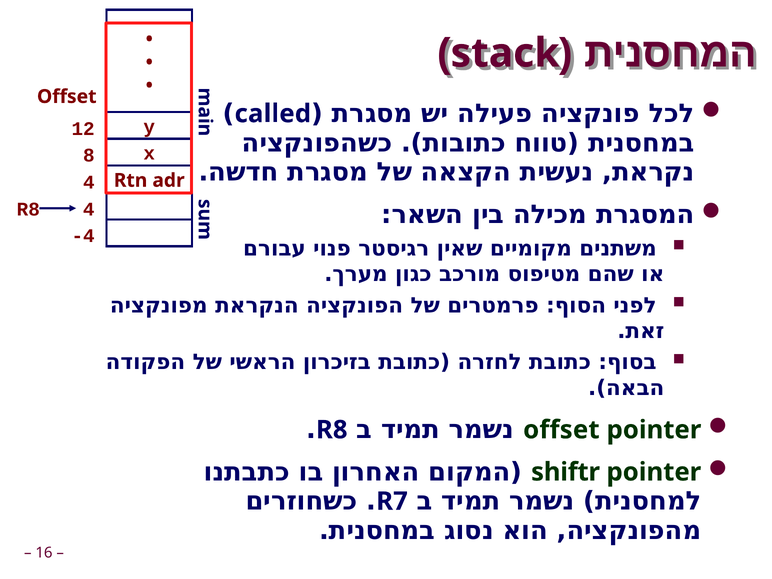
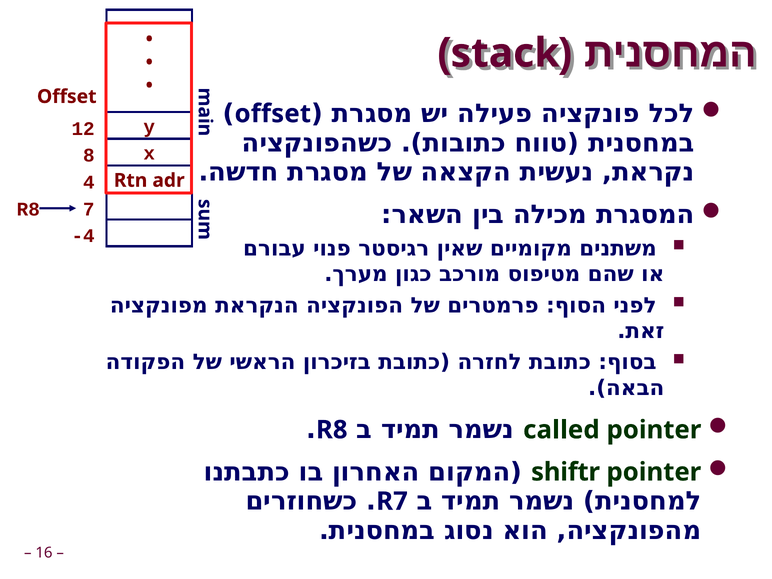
called: called -> offset (273, 114)
R8 4: 4 -> 7 (89, 210)
offset: offset -> called (561, 430)
